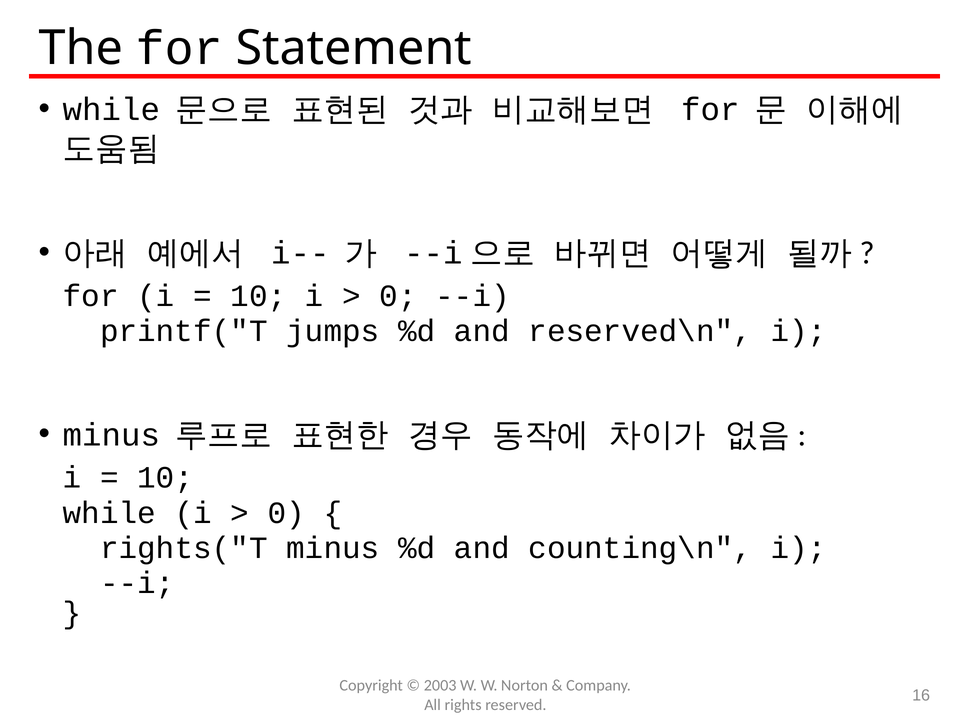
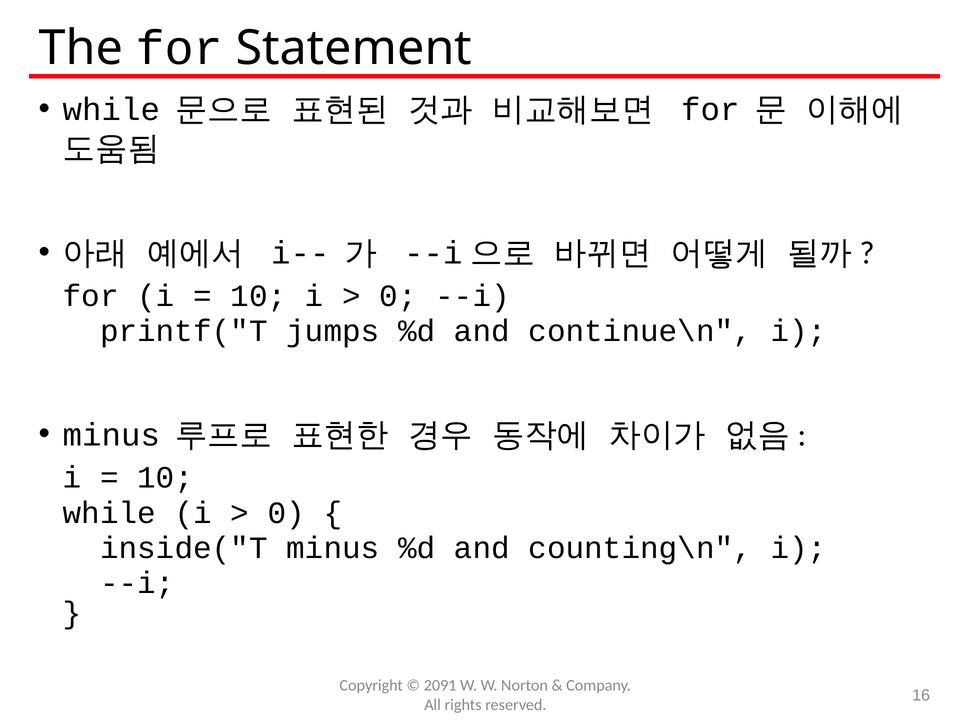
reserved\n: reserved\n -> continue\n (640, 331)
rights("T: rights("T -> inside("T (184, 548)
2003: 2003 -> 2091 (440, 686)
